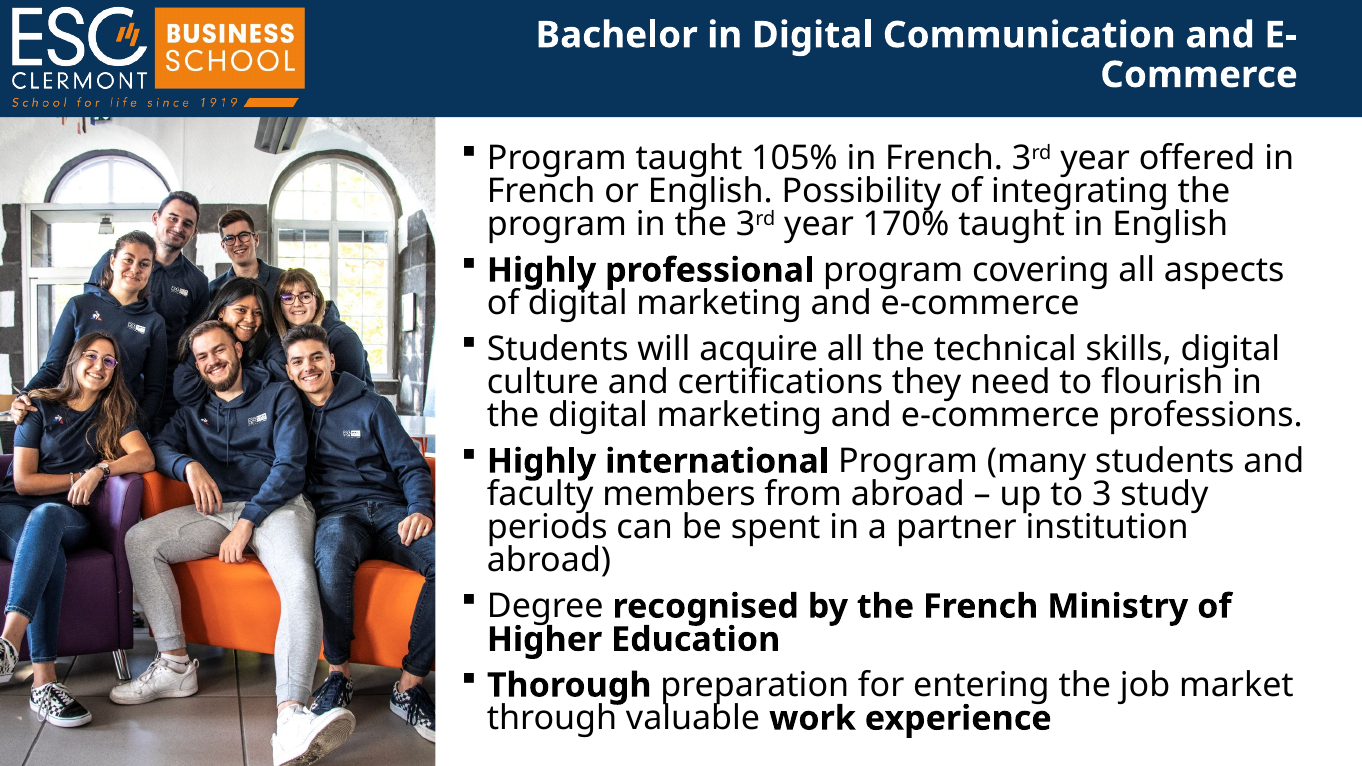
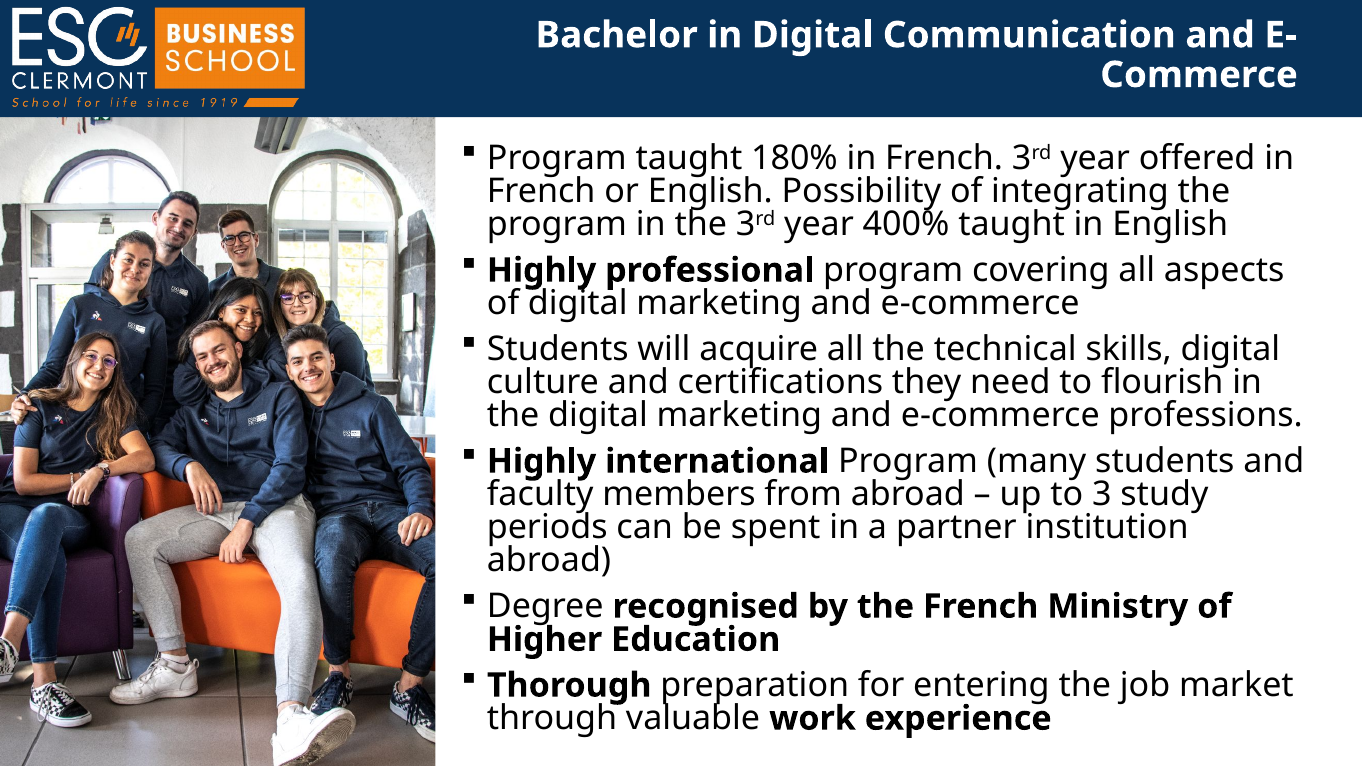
105%: 105% -> 180% (794, 158)
170%: 170% -> 400% (906, 225)
